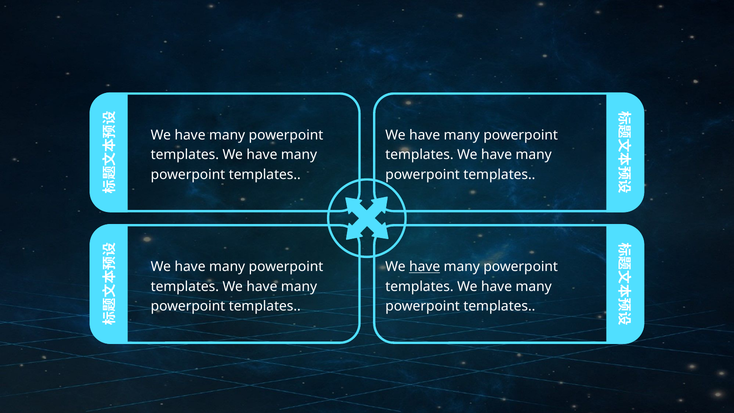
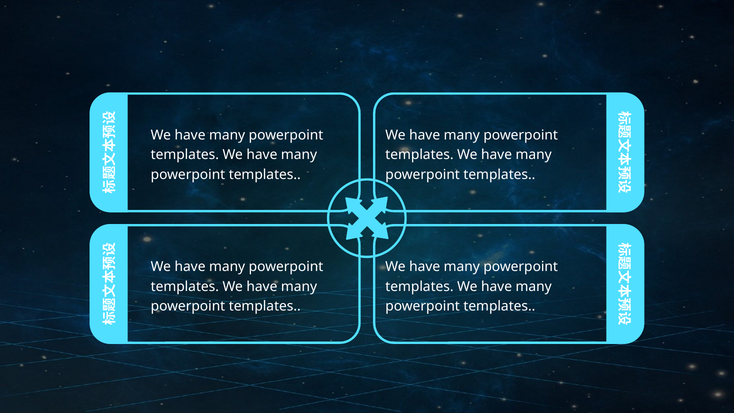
have underline: present -> none (425, 267)
